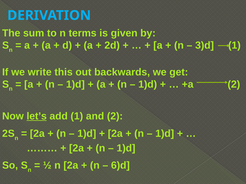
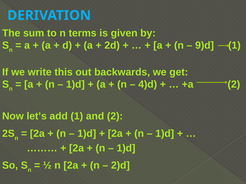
3)d: 3)d -> 9)d (205, 45)
1)d: 1)d -> 4)d (148, 85)
let’s underline: present -> none (37, 117)
6)d: 6)d -> 2)d (120, 166)
